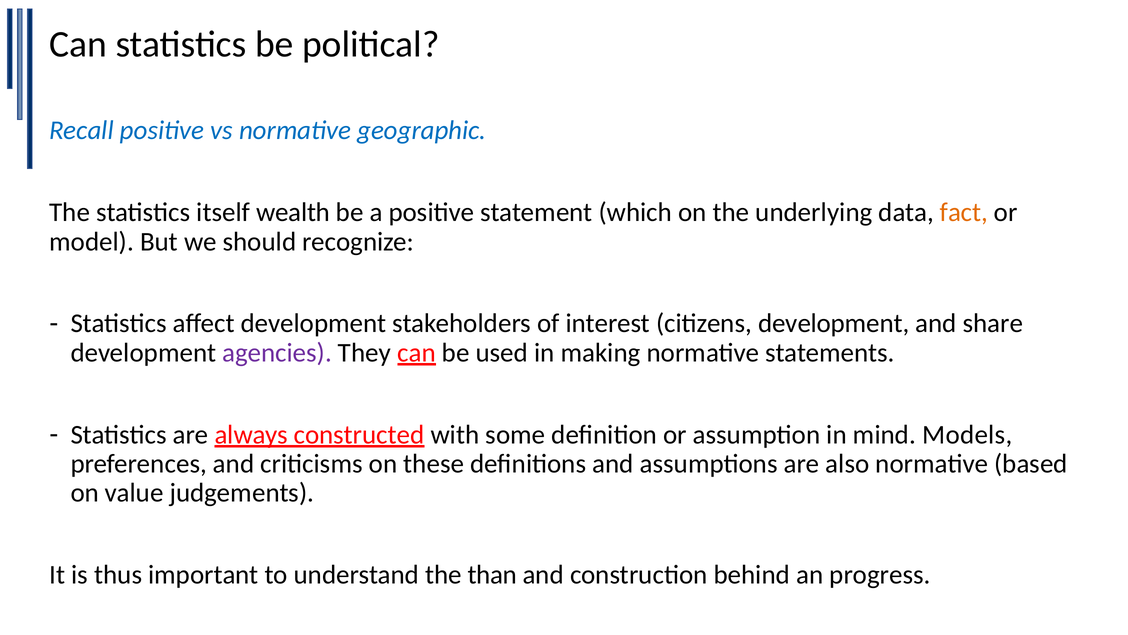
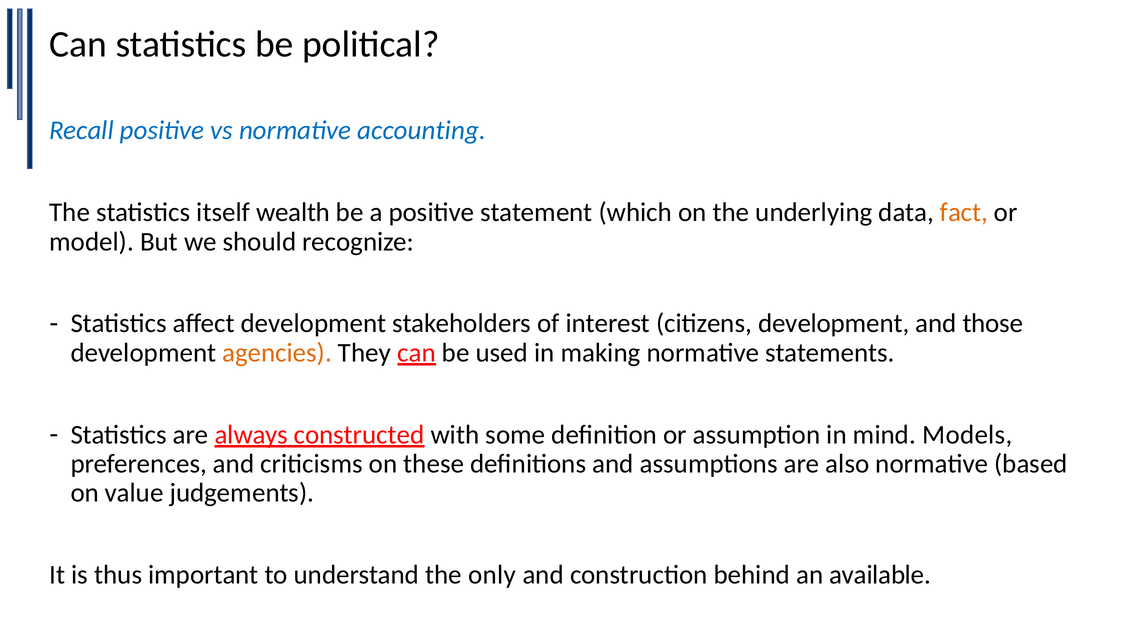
geographic: geographic -> accounting (422, 130)
share: share -> those (993, 323)
agencies colour: purple -> orange (277, 352)
than: than -> only (492, 574)
progress: progress -> available (880, 574)
